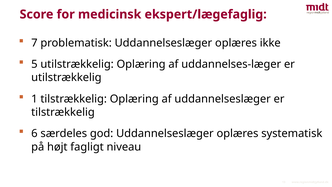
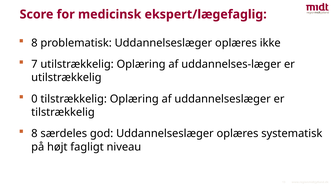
7: 7 -> 8 (34, 43)
5: 5 -> 7 (34, 64)
1: 1 -> 0 (34, 99)
6: 6 -> 8 (34, 133)
